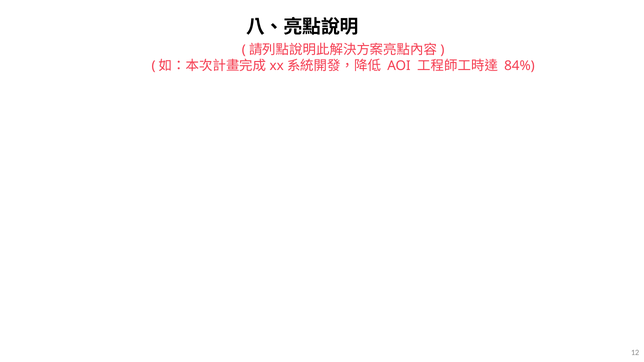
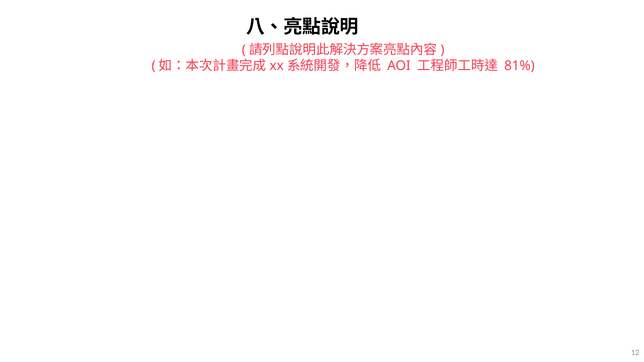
84%: 84% -> 81% (519, 66)
